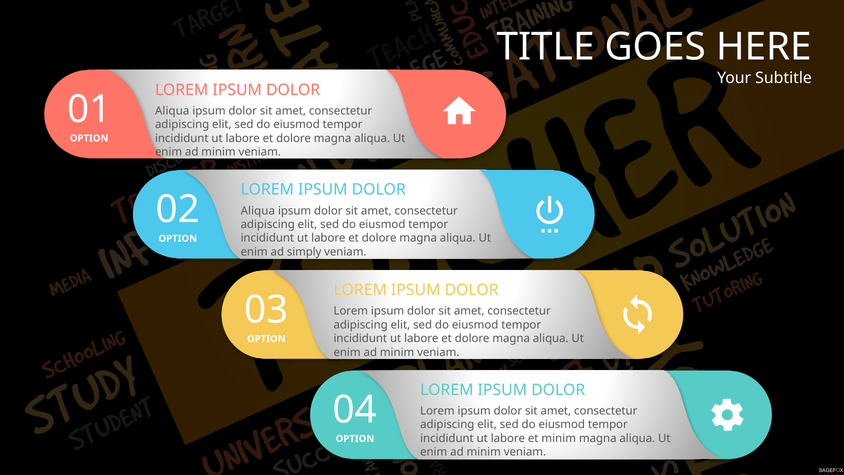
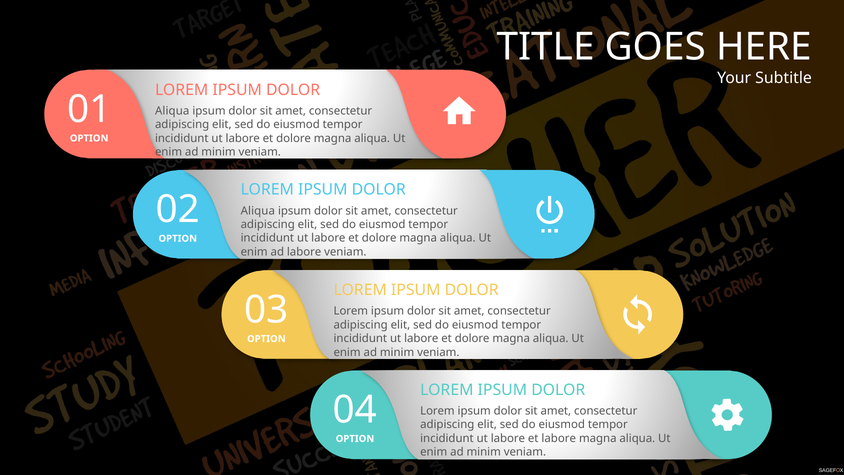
ad simply: simply -> labore (304, 252)
et minim: minim -> labore (559, 438)
